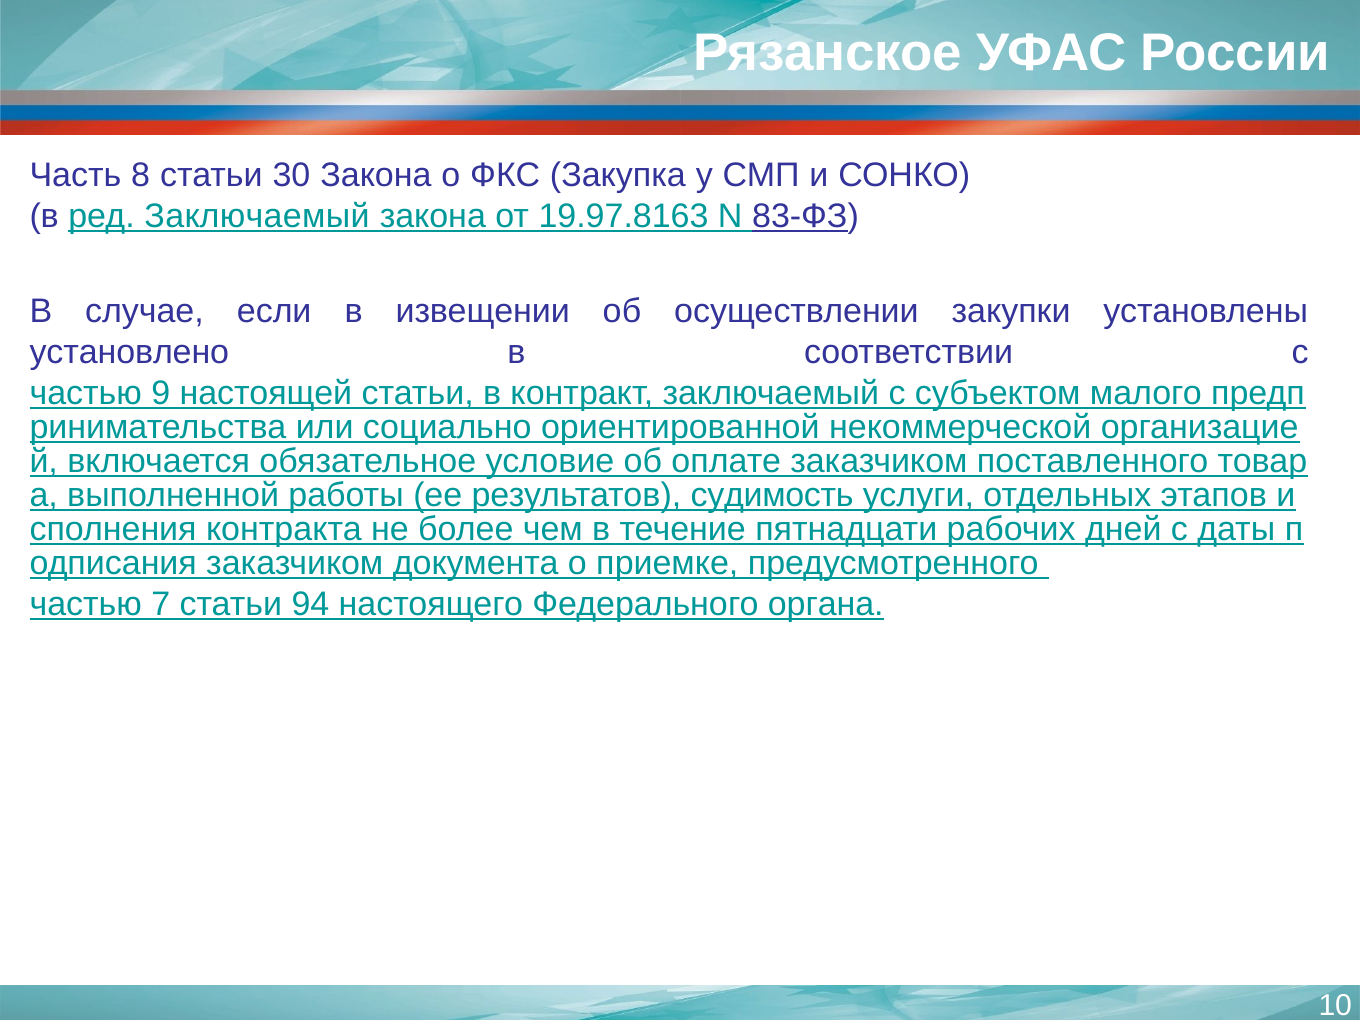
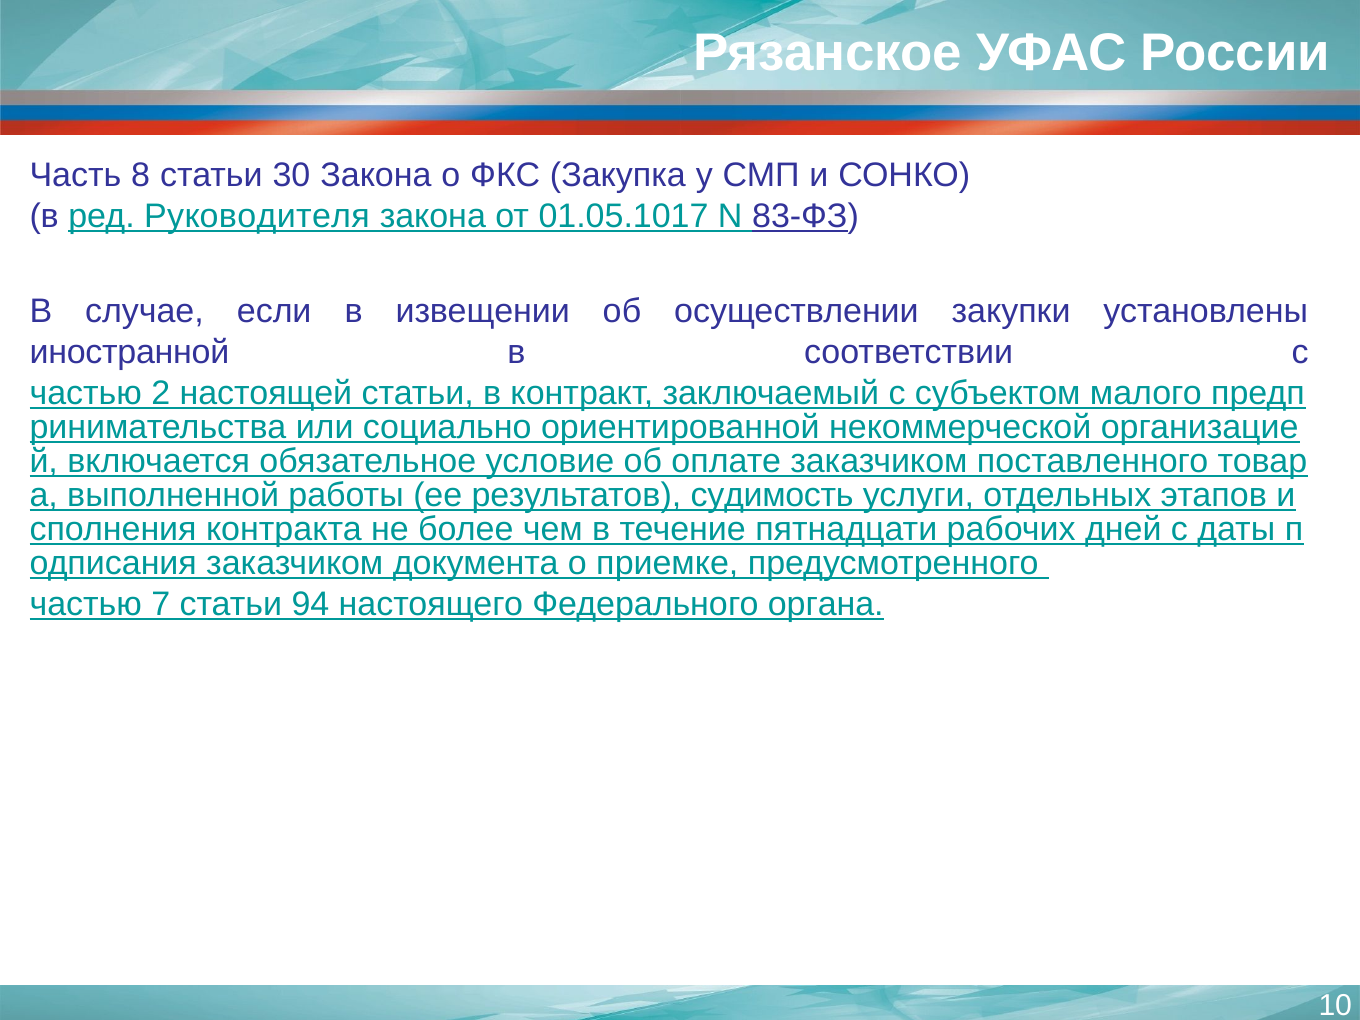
ред Заключаемый: Заключаемый -> Руководителя (257, 216)
19.97.8163: 19.97.8163 -> 01.05.1017 (624, 216)
установлено: установлено -> иностранной (129, 352)
9: 9 -> 2 (161, 393)
